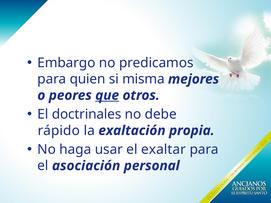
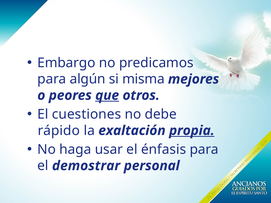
quien: quien -> algún (88, 79)
doctrinales: doctrinales -> cuestiones (87, 114)
propia underline: none -> present (192, 131)
exaltar: exaltar -> énfasis (164, 150)
asociación: asociación -> demostrar (86, 166)
